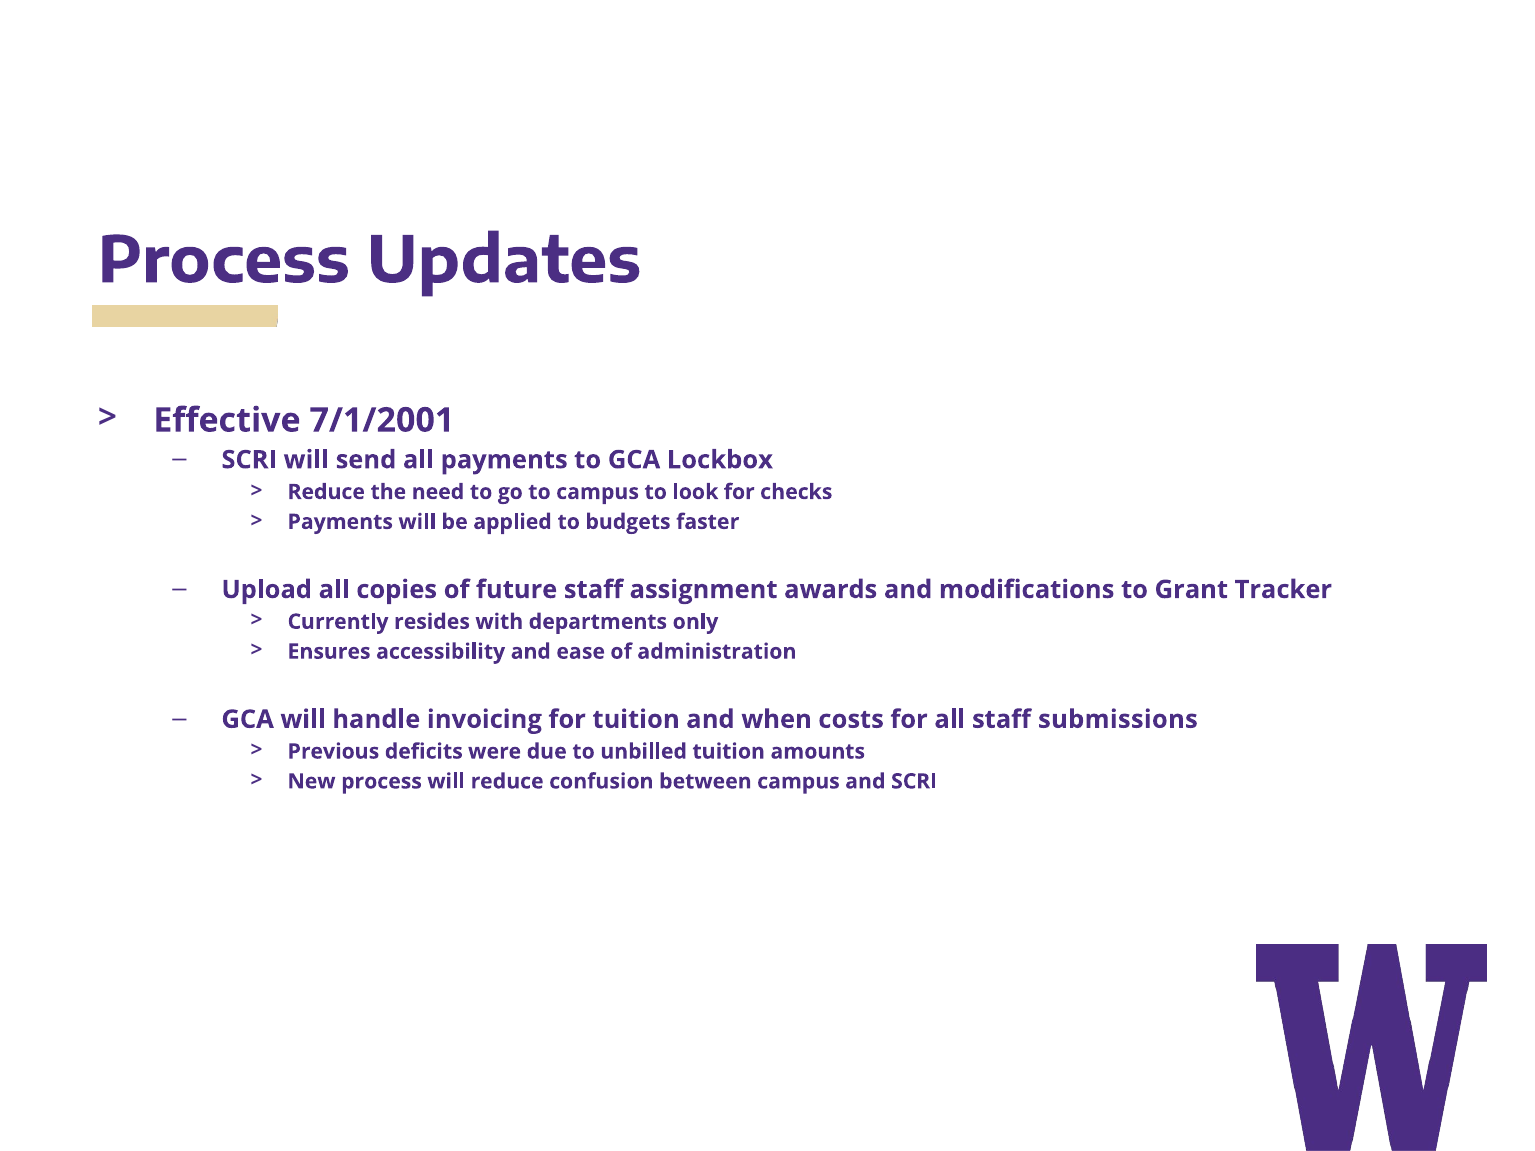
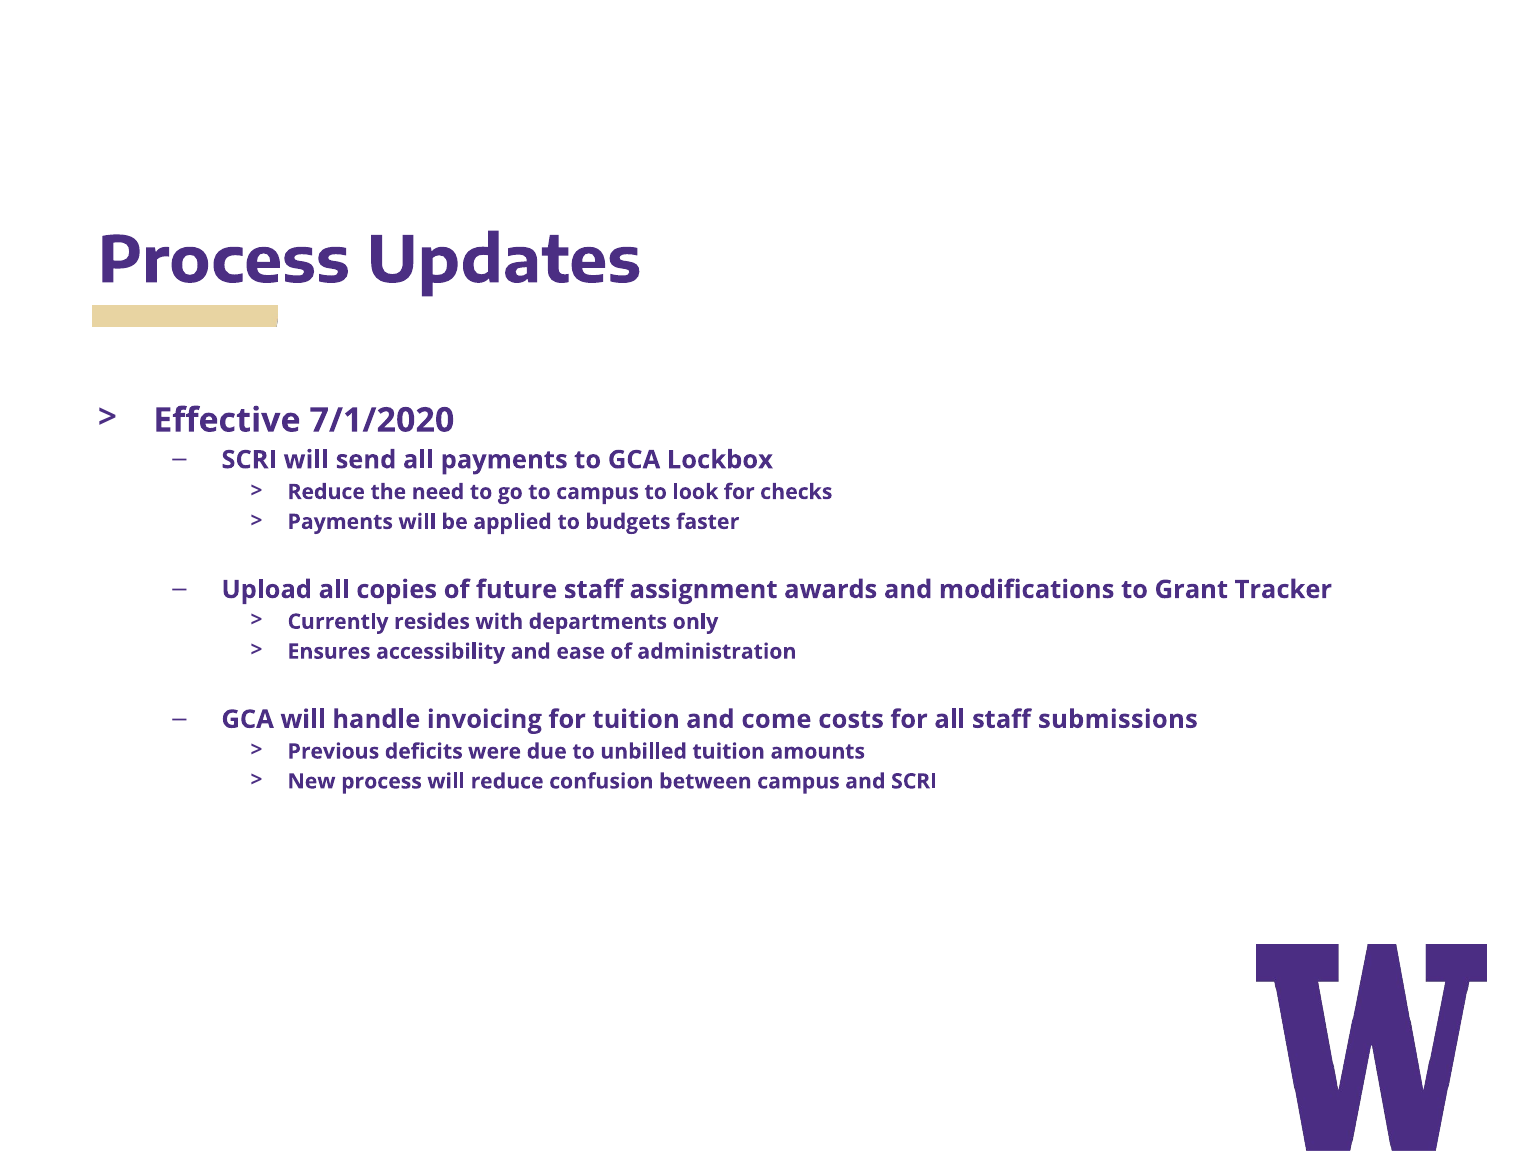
7/1/2001: 7/1/2001 -> 7/1/2020 (382, 420)
when: when -> come (776, 720)
